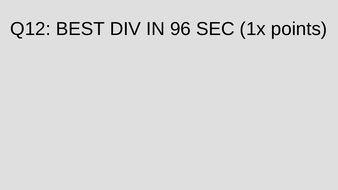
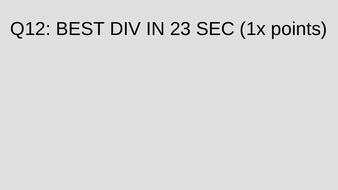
96: 96 -> 23 (180, 29)
